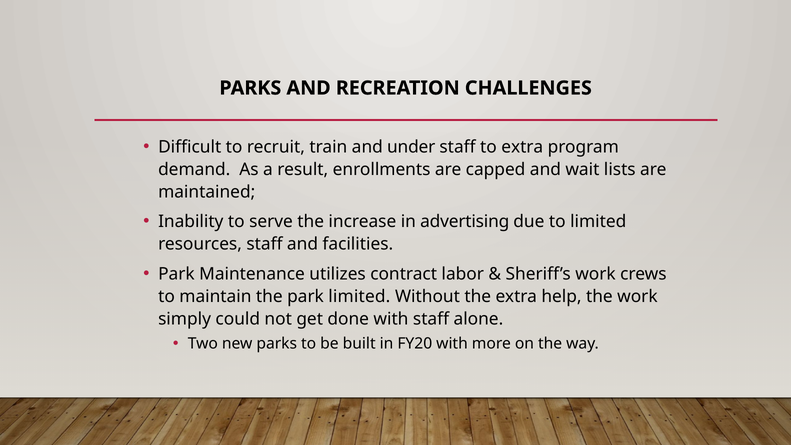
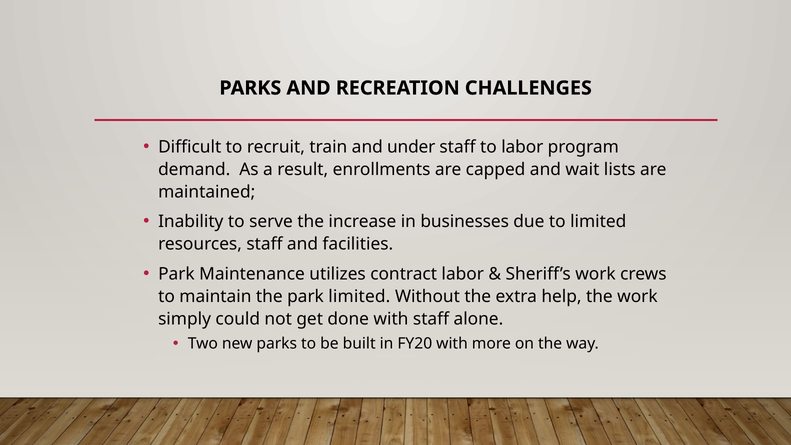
to extra: extra -> labor (522, 147)
advertising: advertising -> businesses (465, 222)
